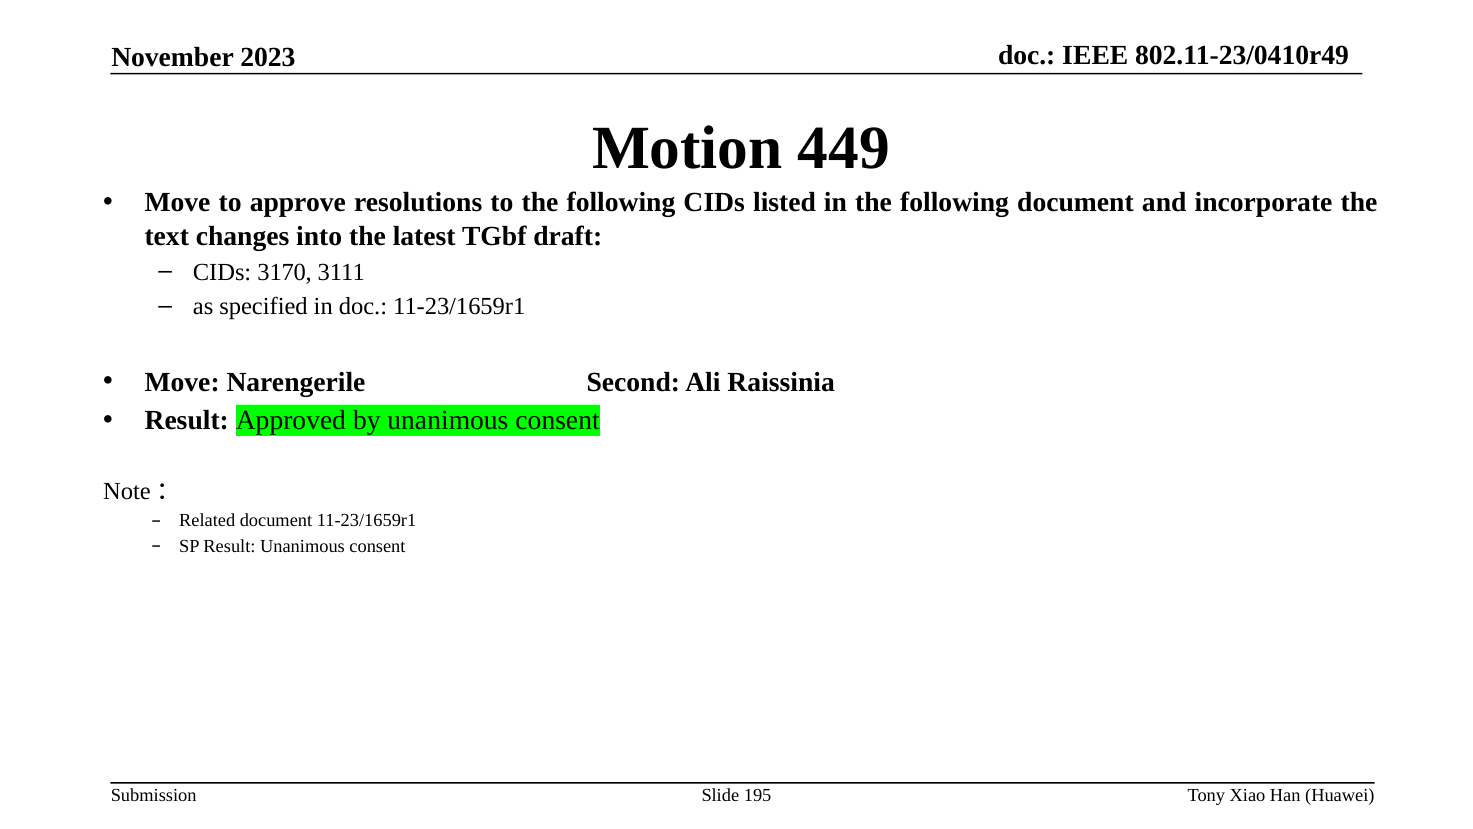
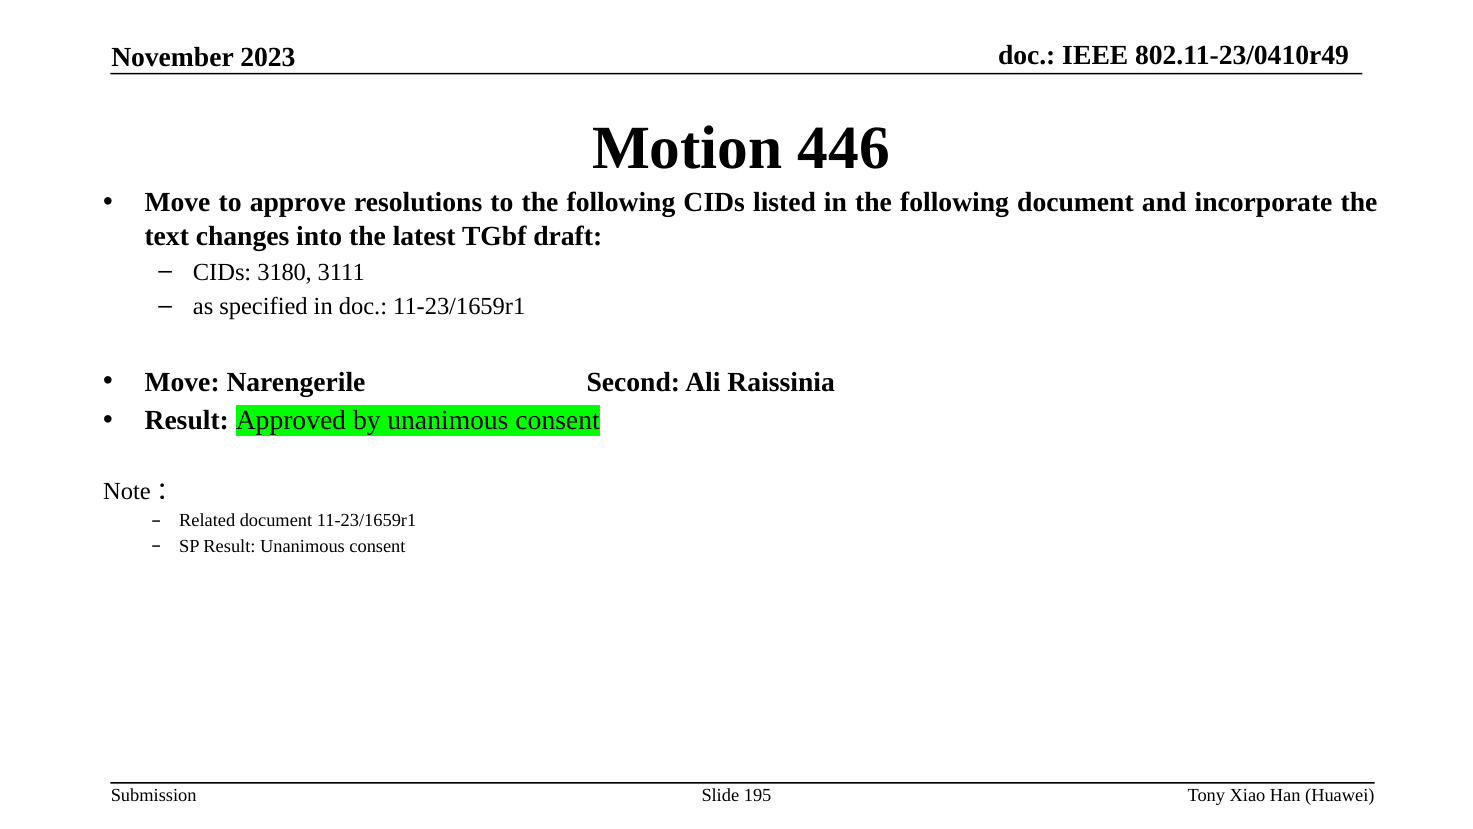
449: 449 -> 446 (844, 148)
3170: 3170 -> 3180 (285, 272)
